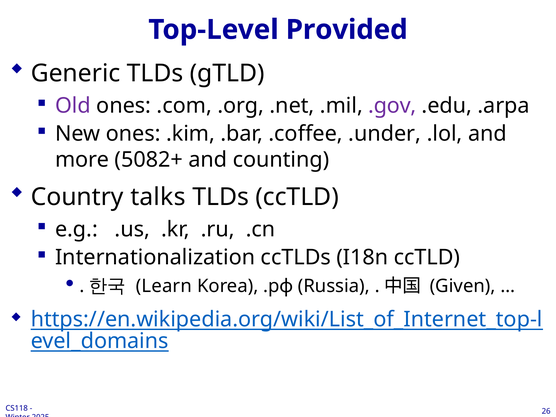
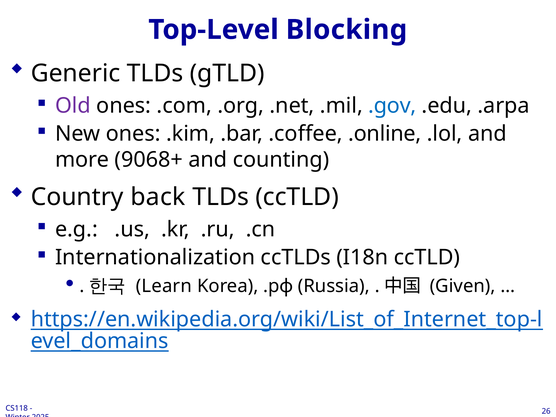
Provided: Provided -> Blocking (347, 30)
.gov colour: purple -> blue (392, 106)
.under: .under -> .online (385, 134)
5082+: 5082+ -> 9068+ (149, 160)
talks: talks -> back (158, 197)
